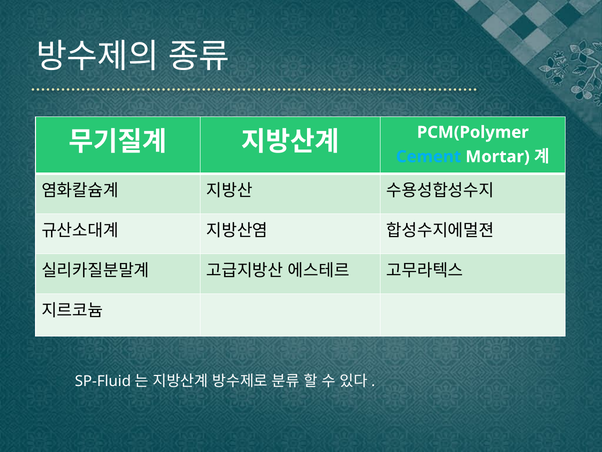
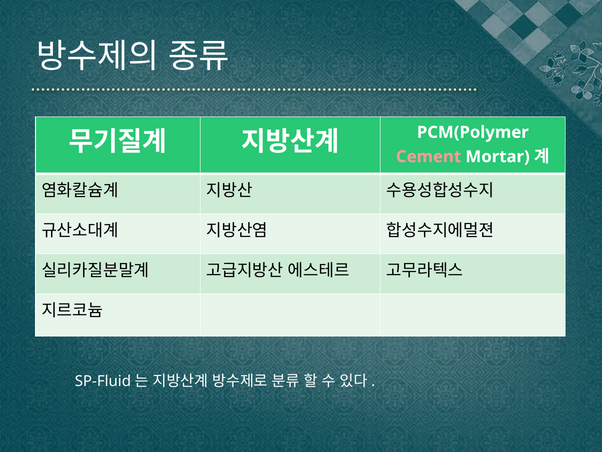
Cement colour: light blue -> pink (429, 157)
